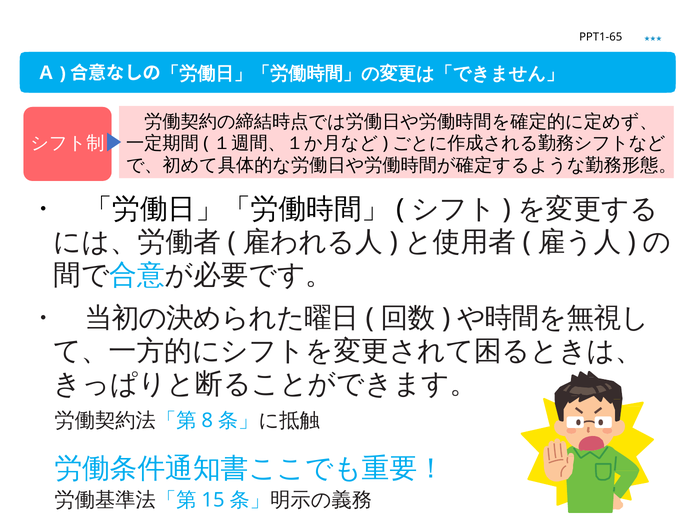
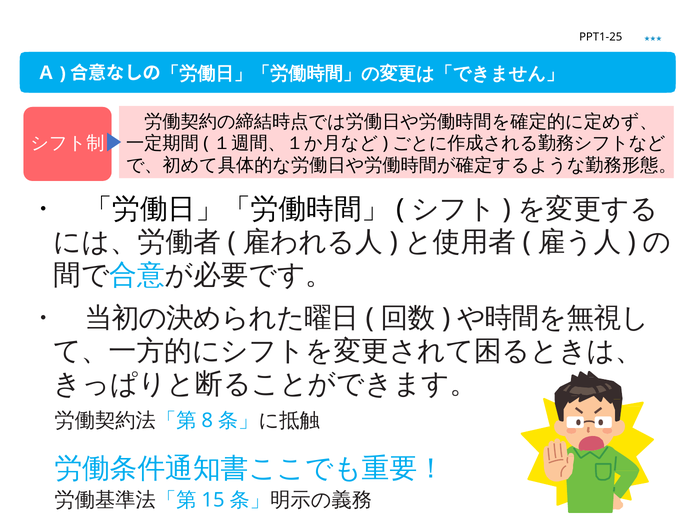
PPT1-65: PPT1-65 -> PPT1-25 (601, 37)
